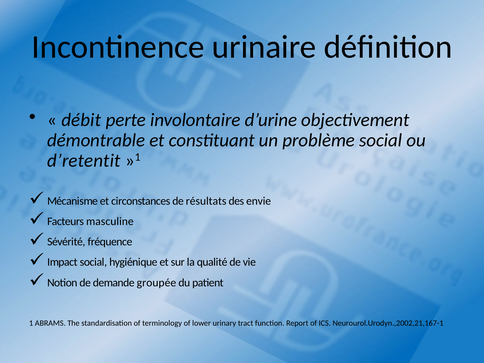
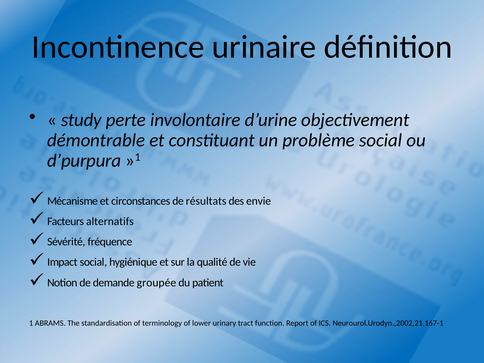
débit: débit -> study (81, 120)
d’retentit: d’retentit -> d’purpura (84, 161)
masculine: masculine -> alternatifs (110, 221)
